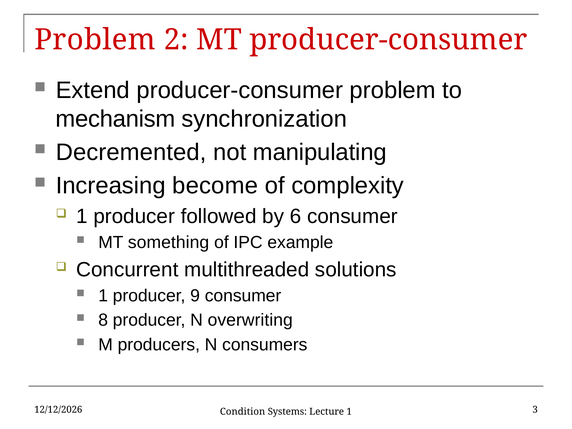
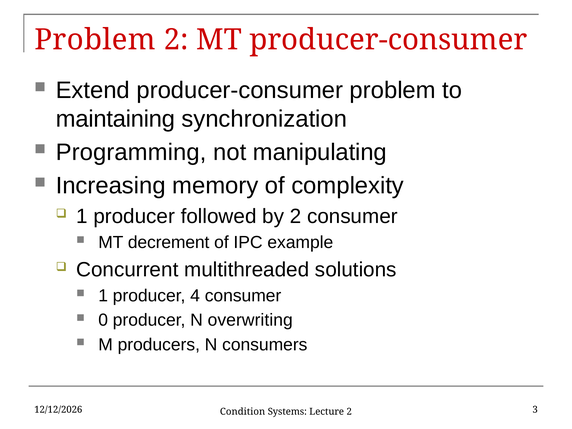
mechanism: mechanism -> maintaining (115, 119)
Decremented: Decremented -> Programming (131, 152)
become: become -> memory (215, 186)
by 6: 6 -> 2 (296, 216)
something: something -> decrement (169, 242)
9: 9 -> 4 (195, 296)
8: 8 -> 0 (103, 320)
Lecture 1: 1 -> 2 (349, 412)
